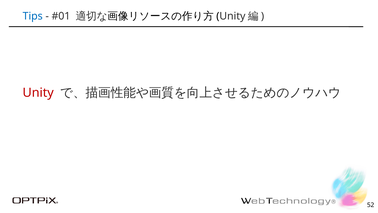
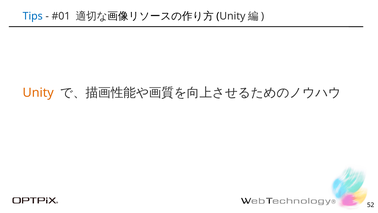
Unity colour: red -> orange (38, 93)
